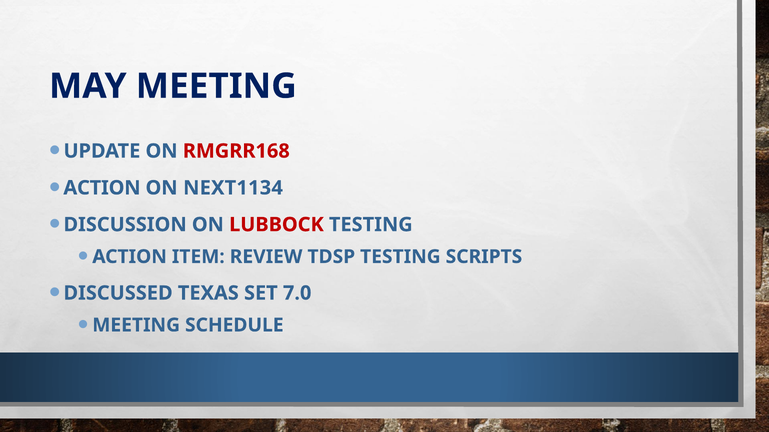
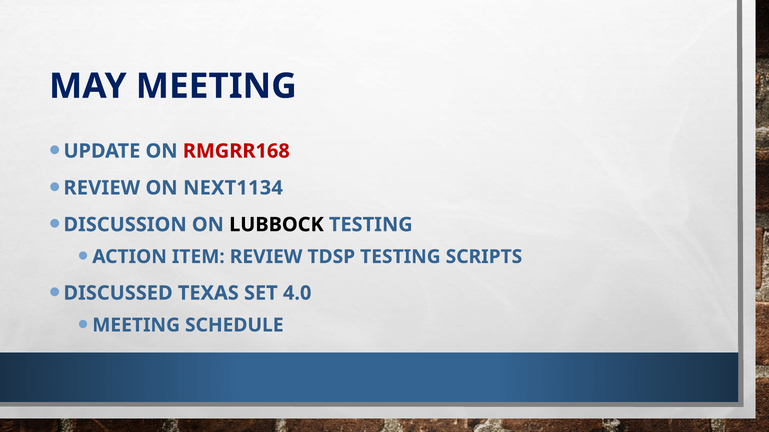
ACTION: ACTION -> REVIEW (102, 188)
LUBBOCK colour: red -> black (276, 225)
7.0: 7.0 -> 4.0 (297, 293)
